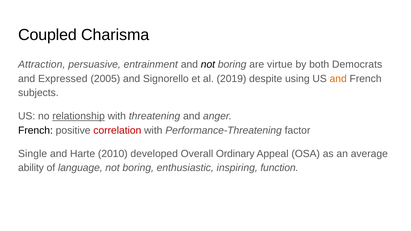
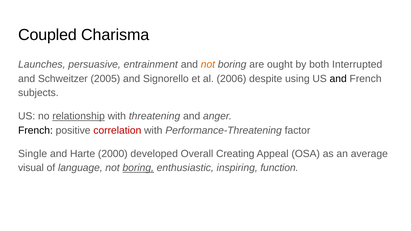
Attraction: Attraction -> Launches (42, 65)
not colour: black -> orange (208, 65)
virtue: virtue -> ought (280, 65)
Democrats: Democrats -> Interrupted (357, 65)
Expressed: Expressed -> Schweitzer (63, 79)
2019: 2019 -> 2006 (231, 79)
and colour: orange -> black (338, 79)
2010: 2010 -> 2000 (113, 154)
Ordinary: Ordinary -> Creating (235, 154)
ability: ability -> visual (31, 168)
boring underline: none -> present (138, 168)
